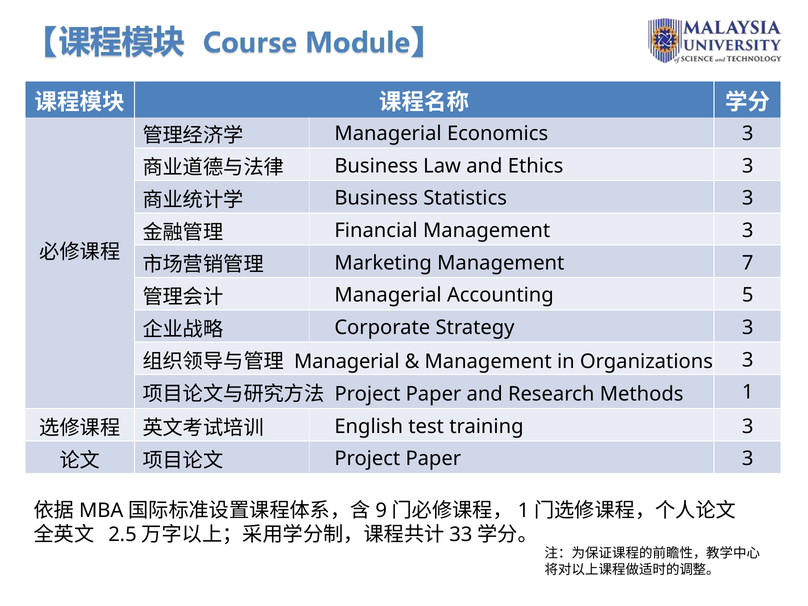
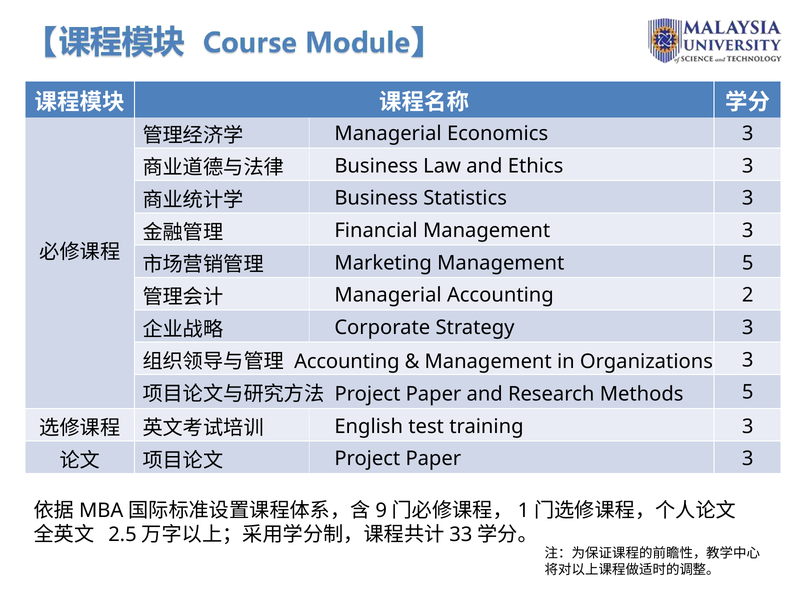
Management 7: 7 -> 5 (748, 263)
5: 5 -> 2 (748, 295)
Managerial: Managerial -> Accounting (347, 362)
Methods 1: 1 -> 5 (748, 392)
